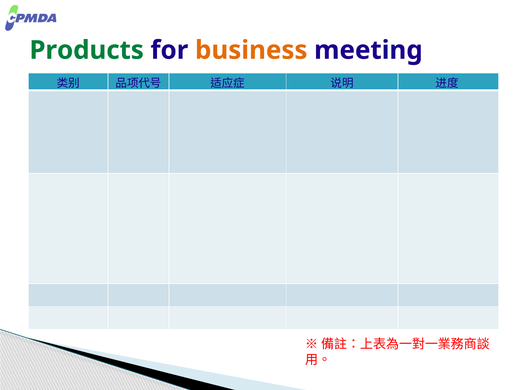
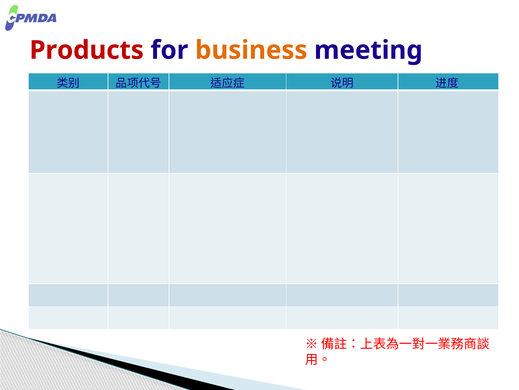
Products colour: green -> red (87, 50)
